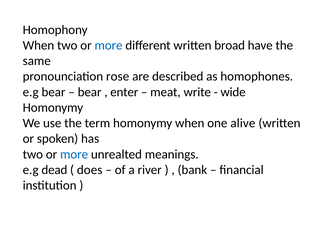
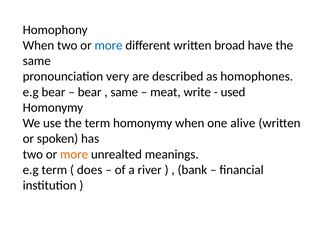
rose: rose -> very (118, 76)
enter: enter -> same (124, 92)
wide: wide -> used (233, 92)
more colour: blue -> orange (74, 154)
e.g dead: dead -> term (54, 170)
